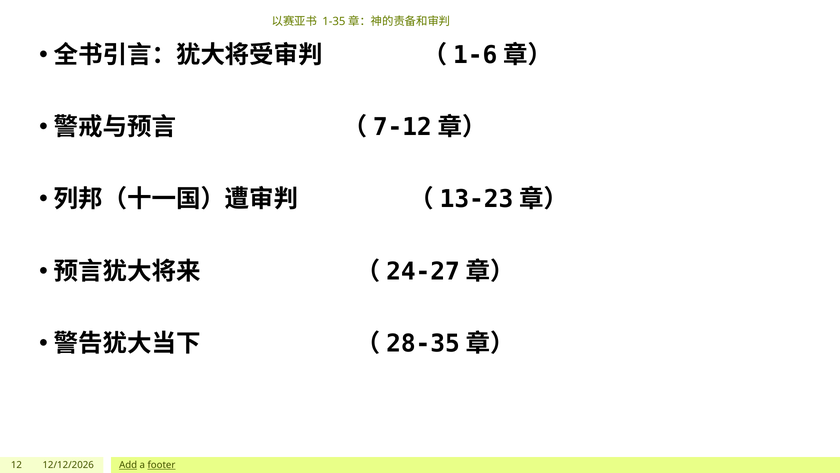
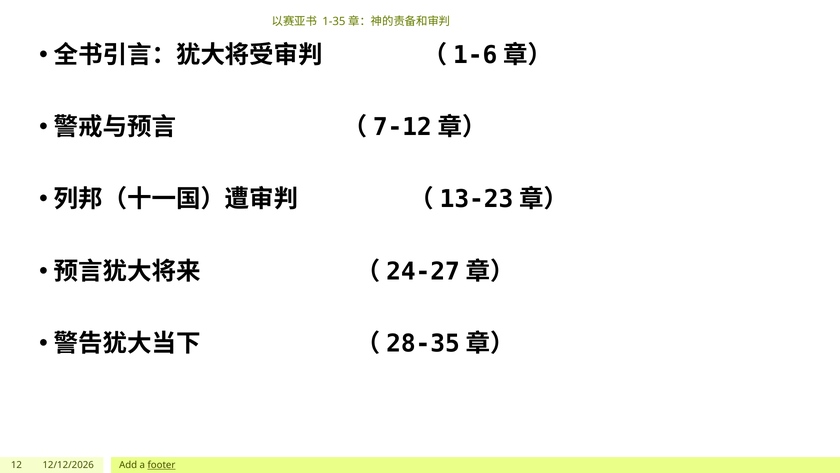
Add underline: present -> none (128, 464)
